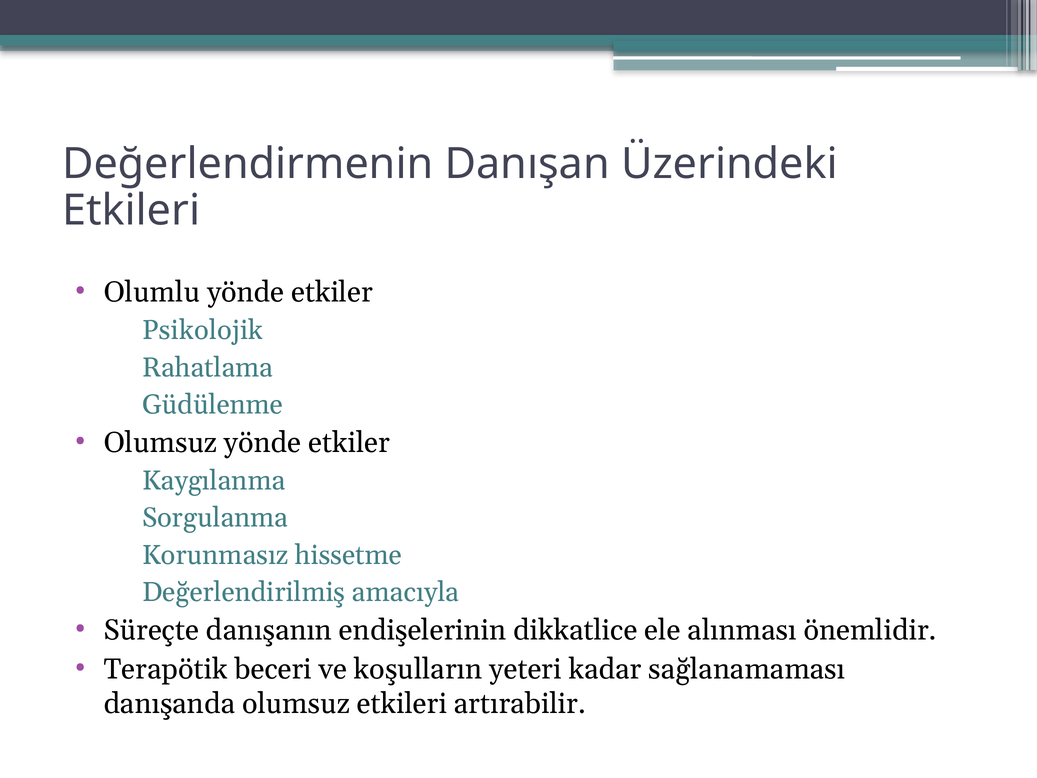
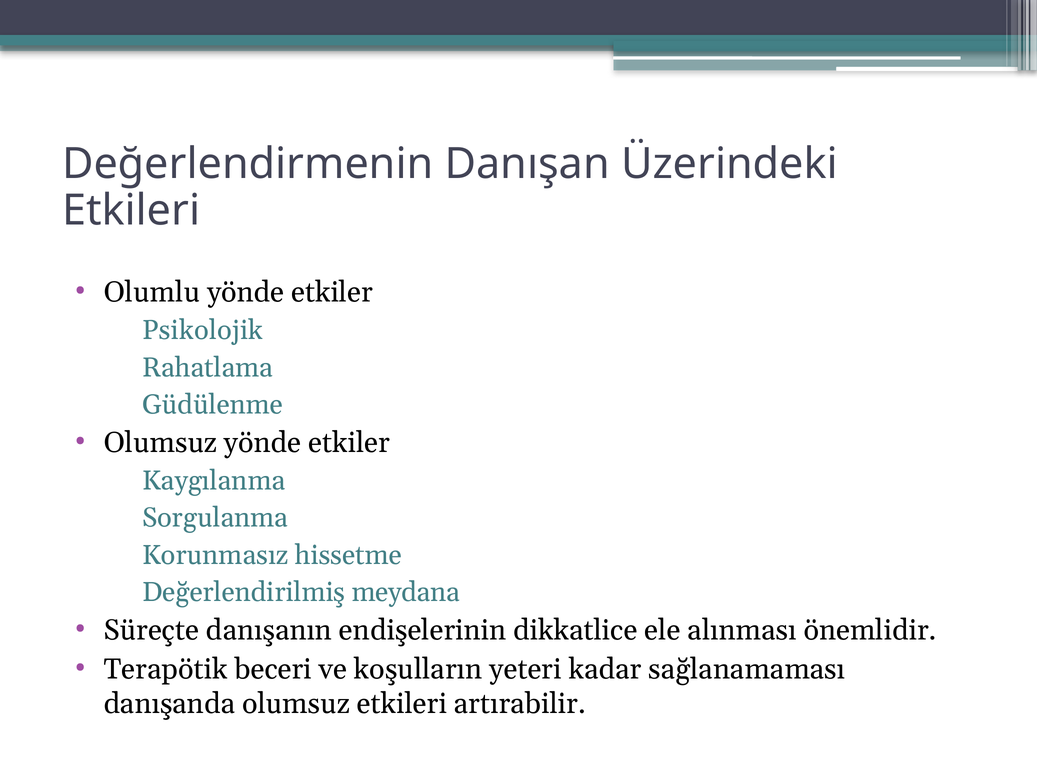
amacıyla: amacıyla -> meydana (406, 592)
